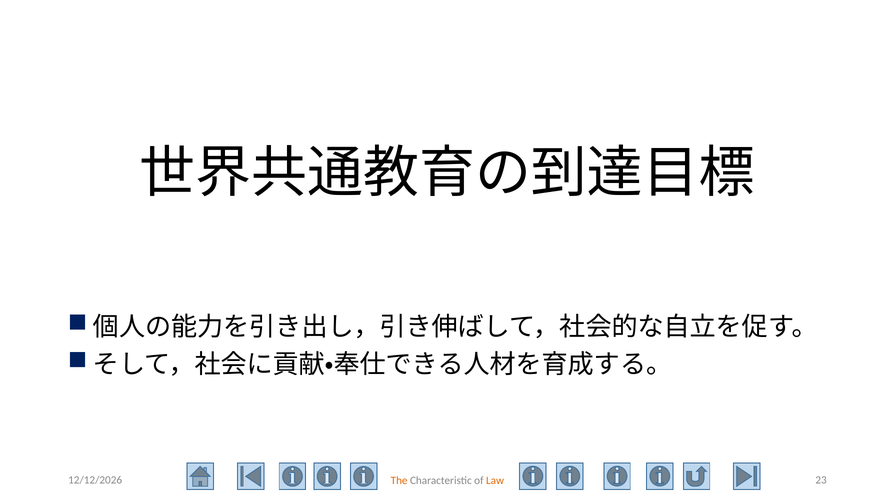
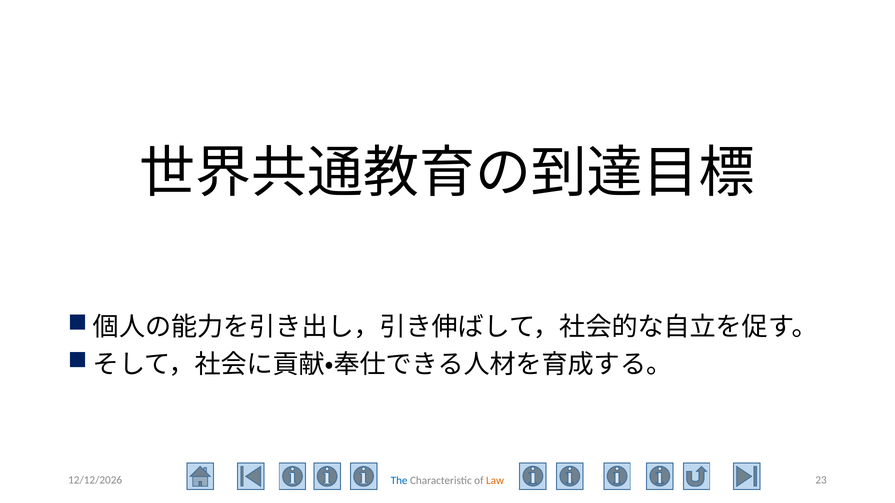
The colour: orange -> blue (399, 481)
